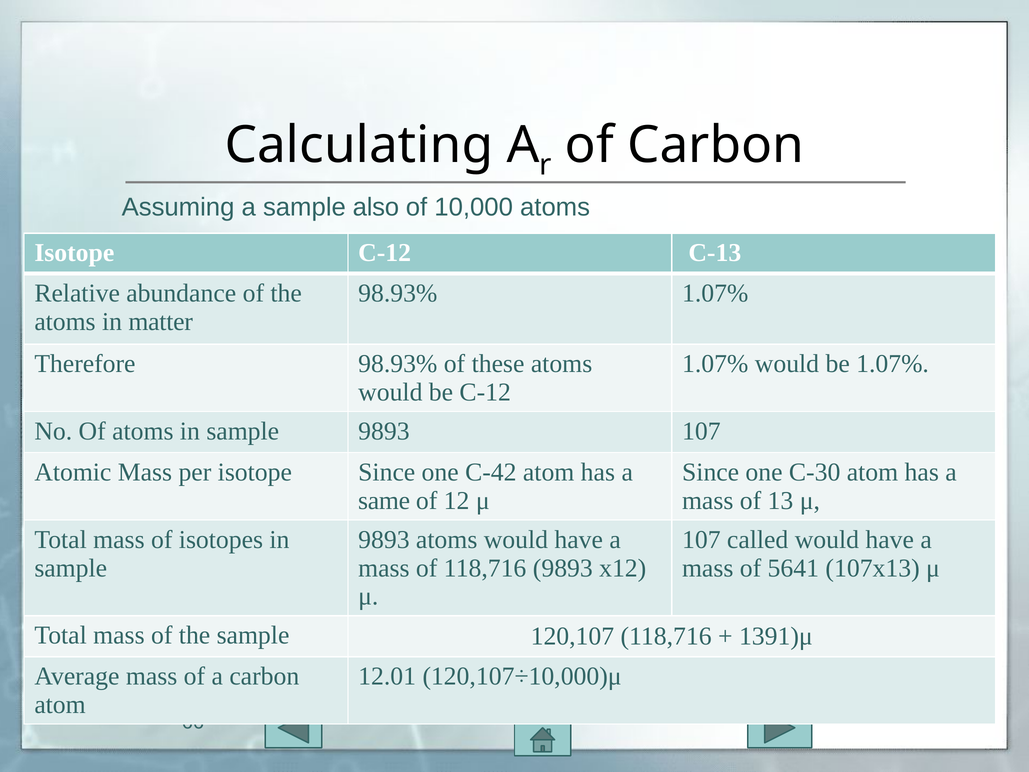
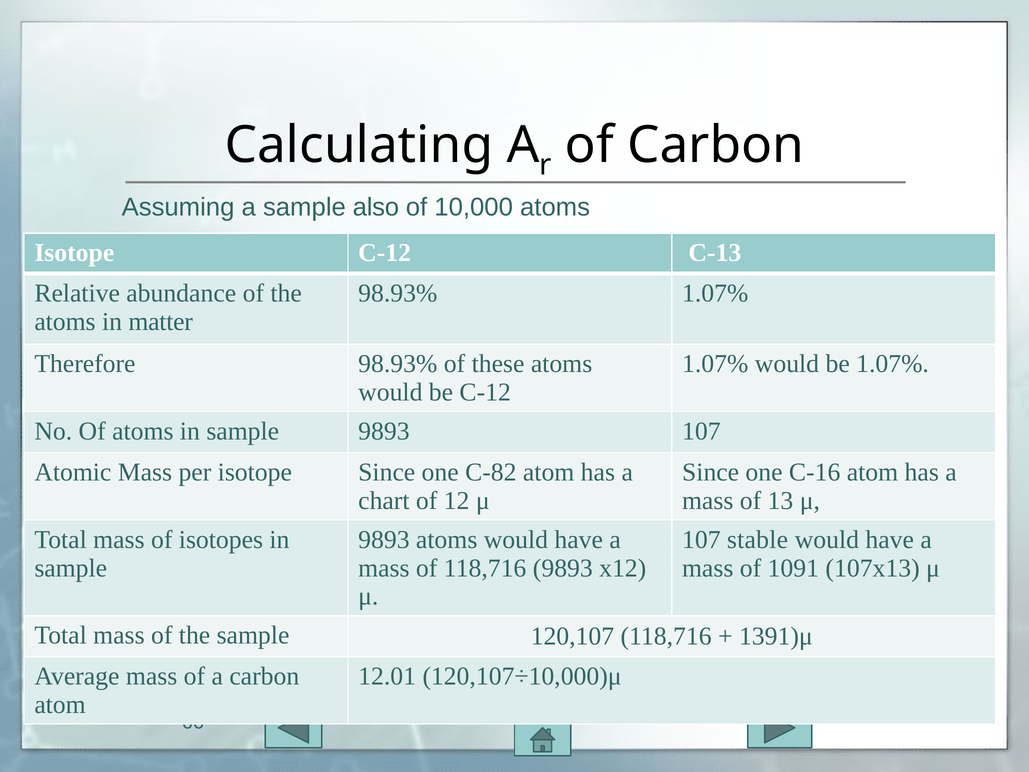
C-42: C-42 -> C-82 (491, 472)
C-30: C-30 -> C-16 (815, 472)
same: same -> chart (384, 501)
called: called -> stable (758, 539)
5641: 5641 -> 1091 (793, 568)
